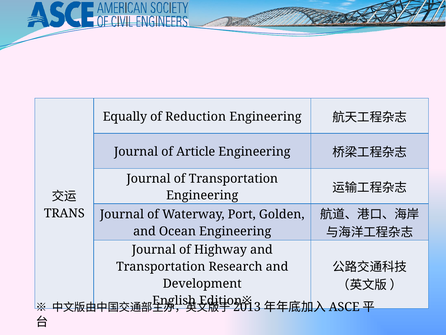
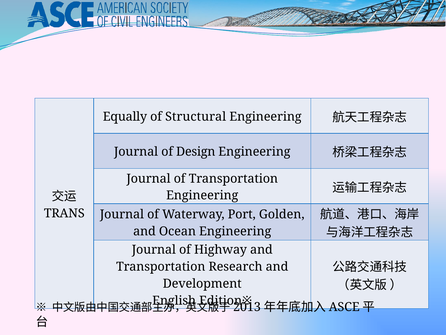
Reduction: Reduction -> Structural (196, 117)
Article: Article -> Design (196, 152)
